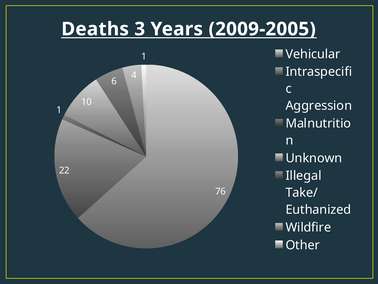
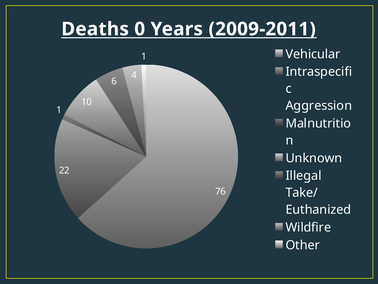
3: 3 -> 0 (140, 29)
2009-2005: 2009-2005 -> 2009-2011 (262, 29)
